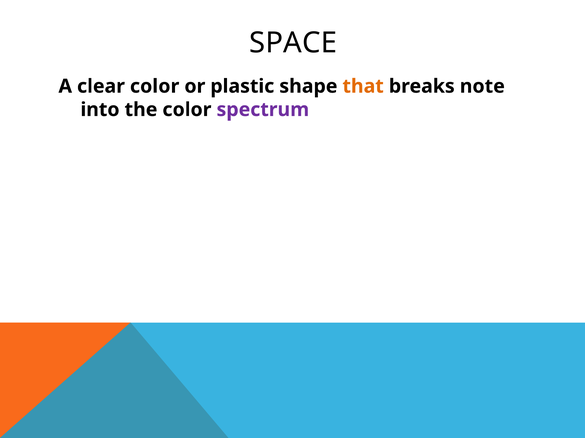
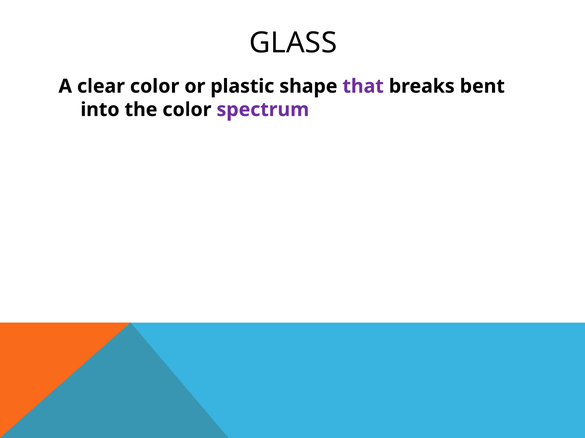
SPACE: SPACE -> GLASS (293, 43)
that colour: orange -> purple (363, 86)
note: note -> bent (482, 86)
